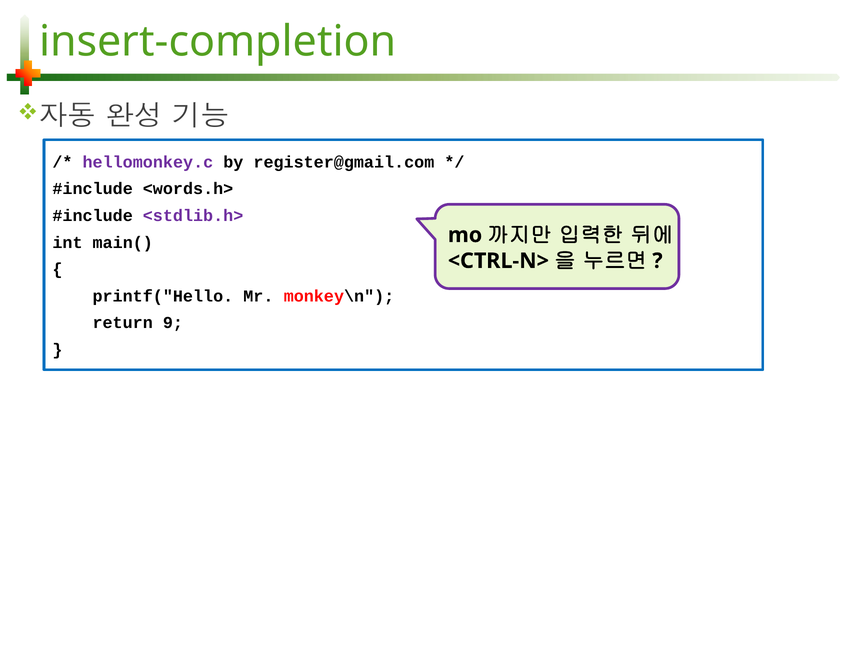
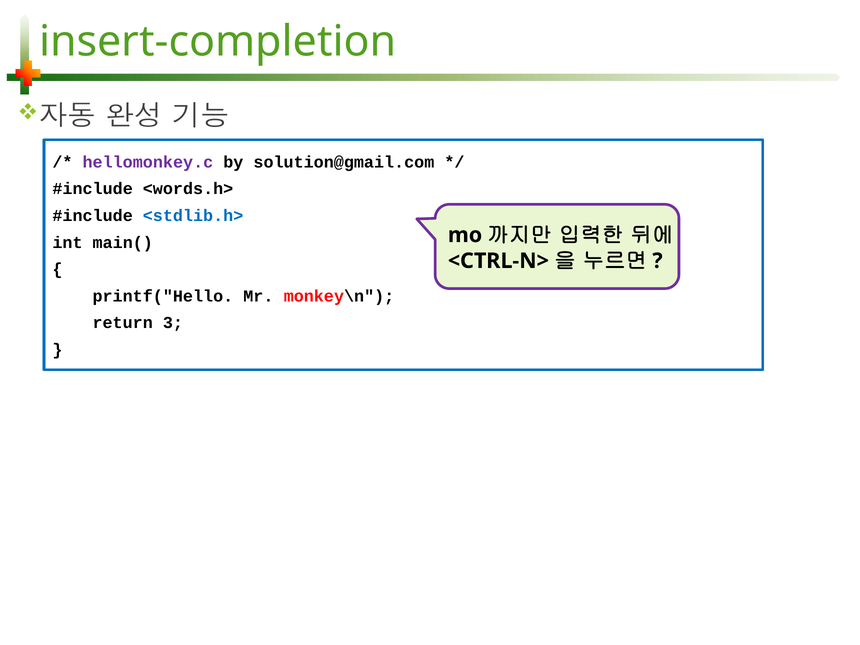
register@gmail.com: register@gmail.com -> solution@gmail.com (344, 162)
<stdlib.h> colour: purple -> blue (193, 216)
9: 9 -> 3 (173, 323)
